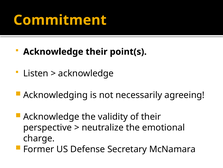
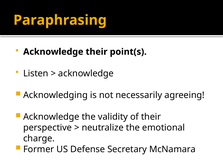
Commitment: Commitment -> Paraphrasing (60, 20)
